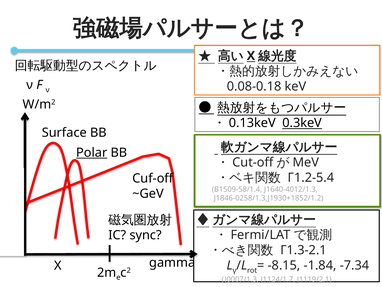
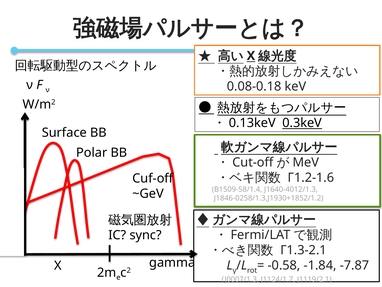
Polar underline: present -> none (92, 152)
Γ1.2-5.4: Γ1.2-5.4 -> Γ1.2-1.6 (311, 177)
-8.15: -8.15 -> -0.58 (284, 265)
-7.34: -7.34 -> -7.87 (354, 265)
